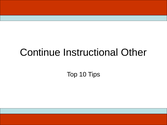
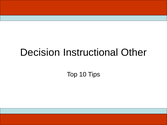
Continue: Continue -> Decision (40, 53)
